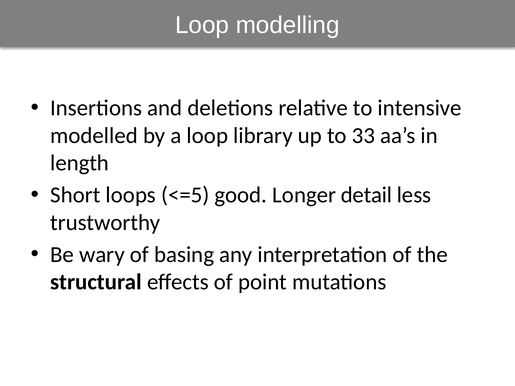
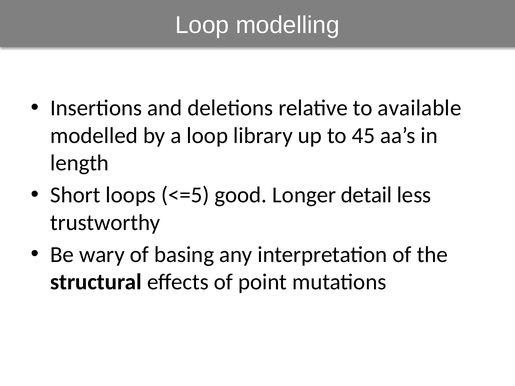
intensive: intensive -> available (420, 108)
33: 33 -> 45 (363, 136)
